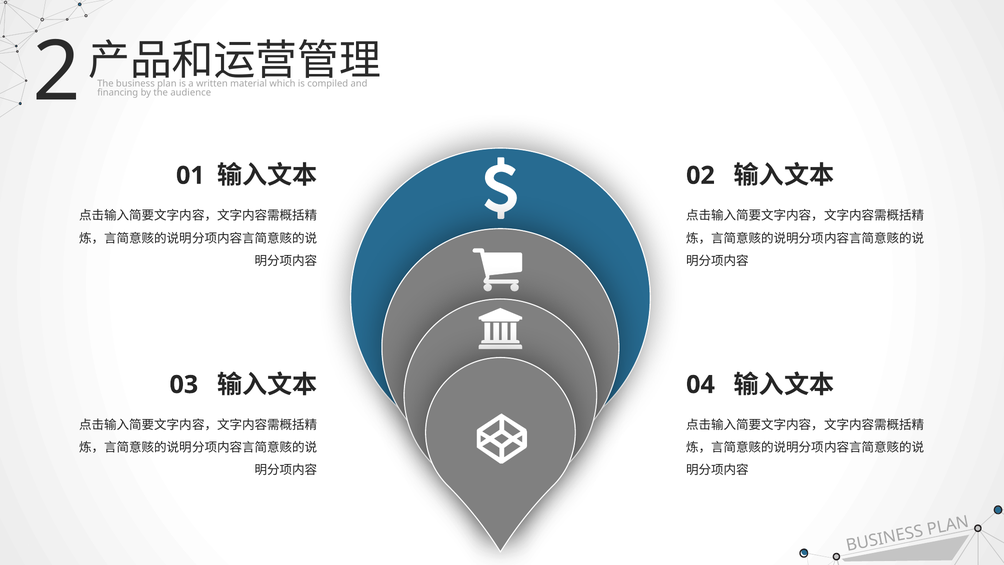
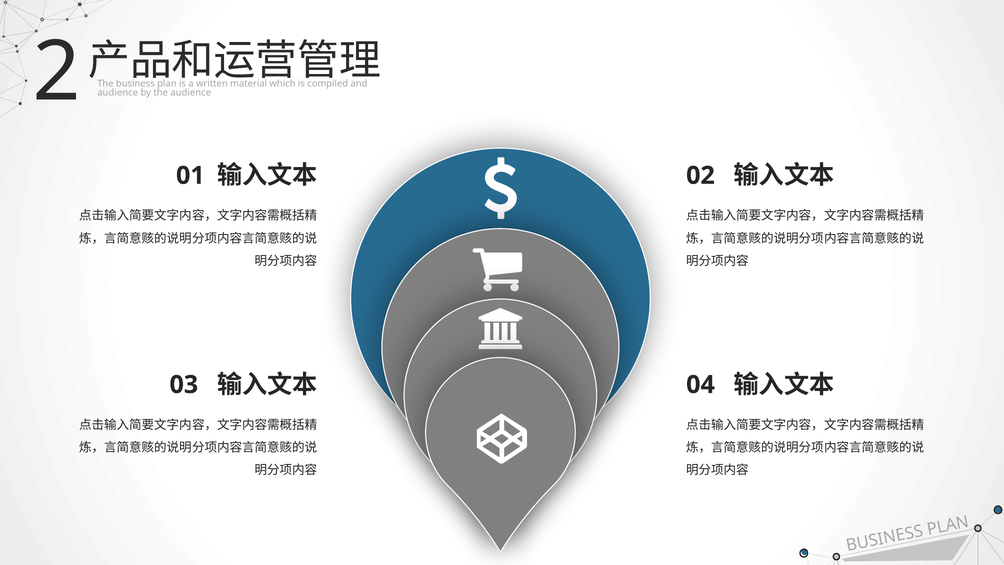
financing: financing -> audience (118, 93)
